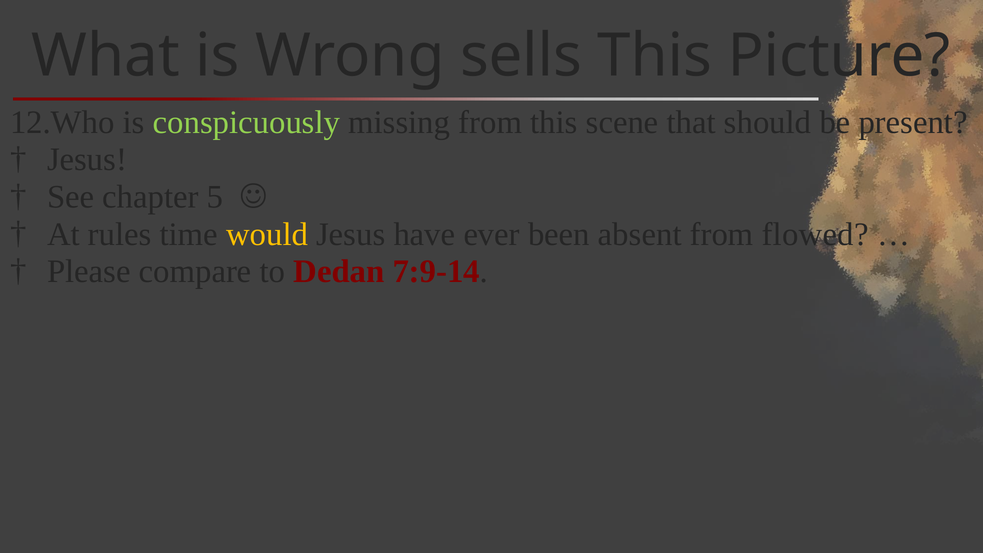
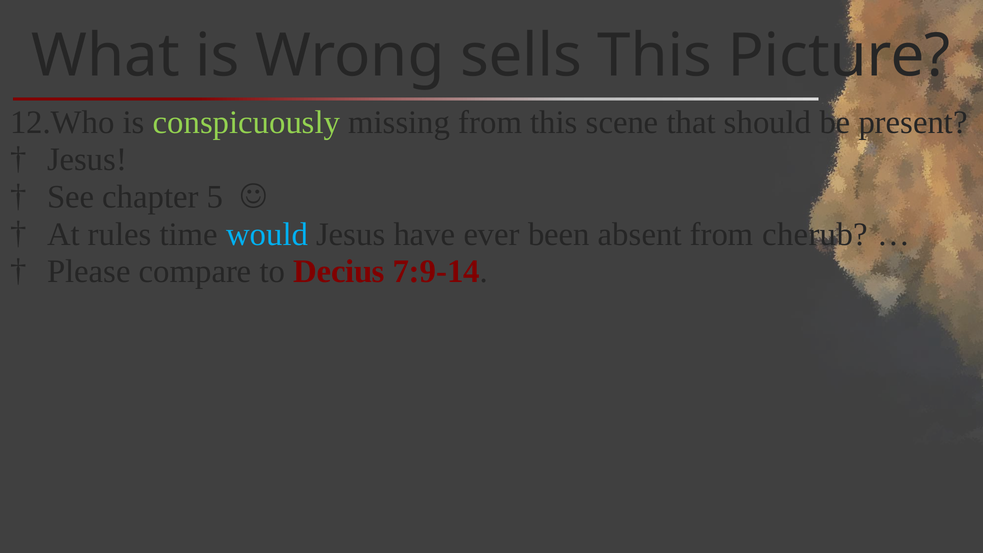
would colour: yellow -> light blue (267, 234)
flowed: flowed -> cherub (815, 234)
Dedan: Dedan -> Decius (339, 272)
